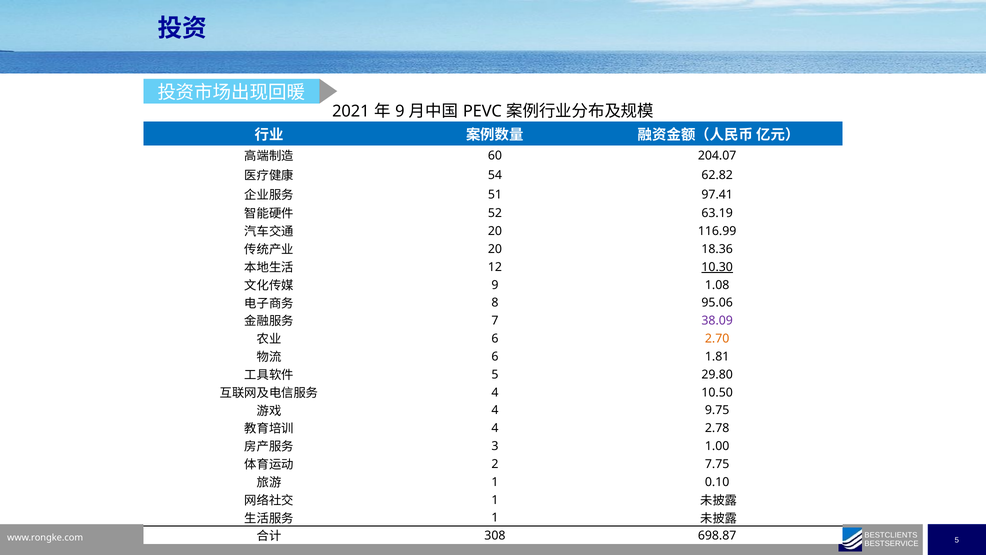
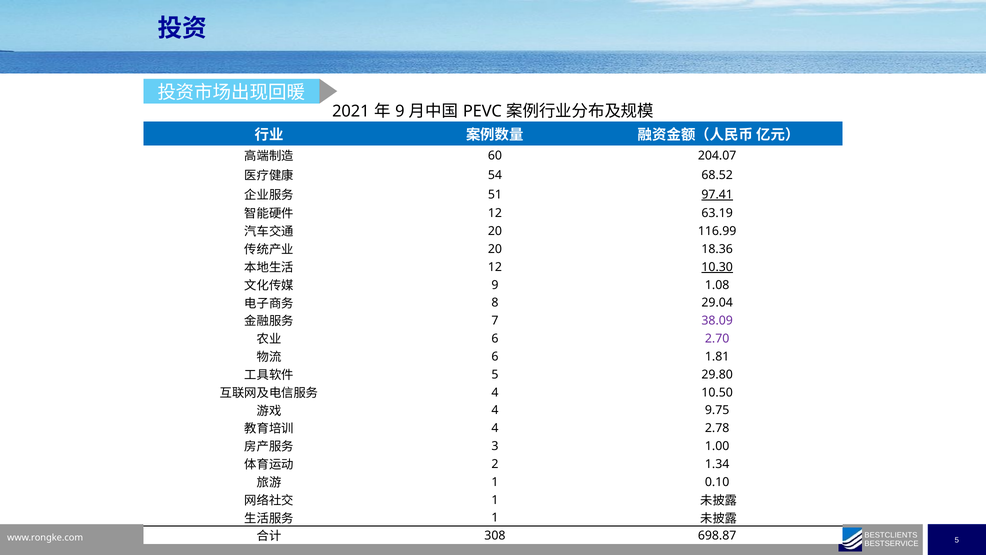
62.82: 62.82 -> 68.52 (717, 175)
97.41 underline: none -> present (717, 195)
52: 52 -> 12 (495, 213)
95.06: 95.06 -> 29.04 (717, 303)
2.70 colour: orange -> purple (717, 339)
7.75: 7.75 -> 1.34 (717, 464)
